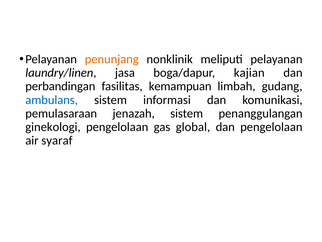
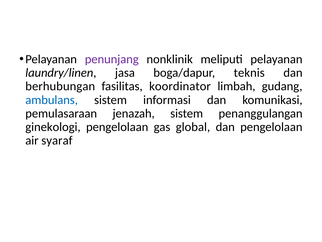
penunjang colour: orange -> purple (112, 59)
kajian: kajian -> teknis (249, 73)
perbandingan: perbandingan -> berhubungan (60, 86)
kemampuan: kemampuan -> koordinator (180, 86)
